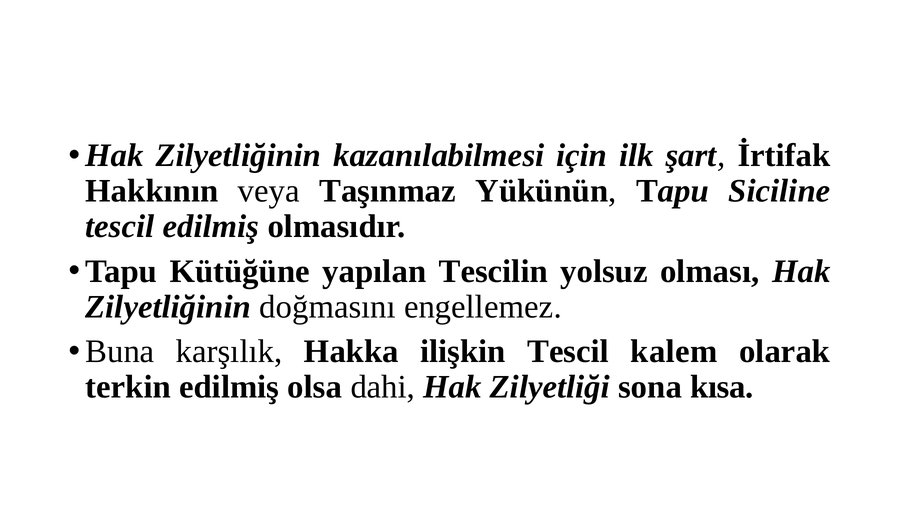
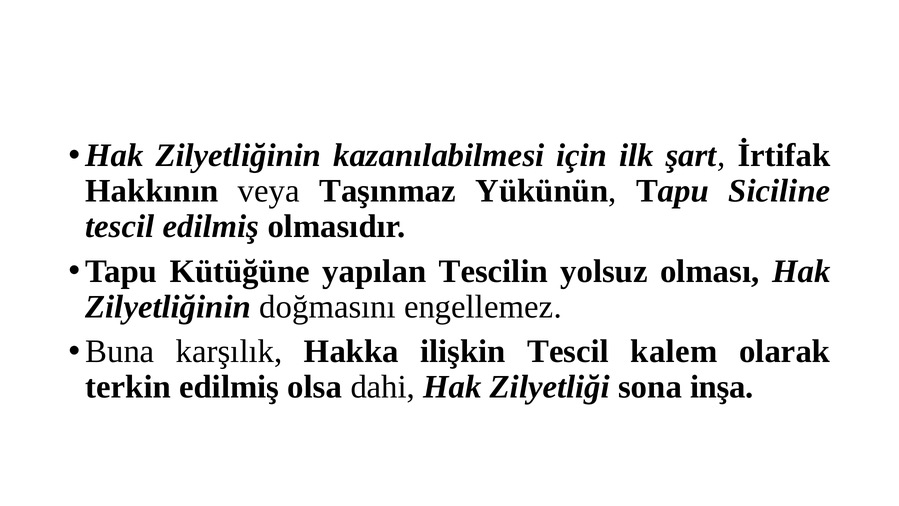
kısa: kısa -> inşa (722, 387)
